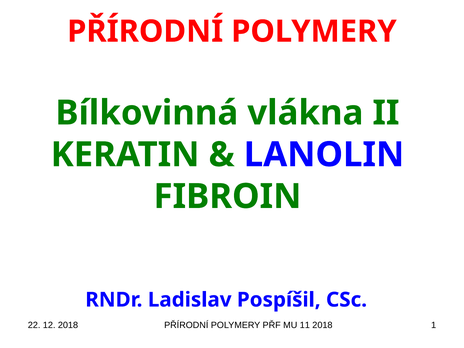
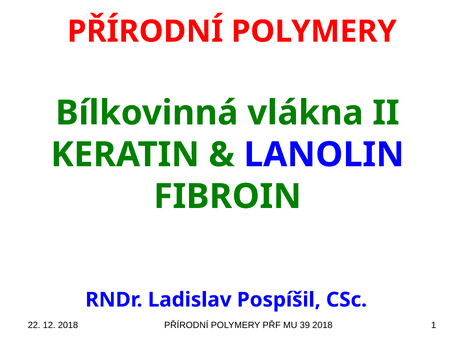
11: 11 -> 39 (305, 325)
